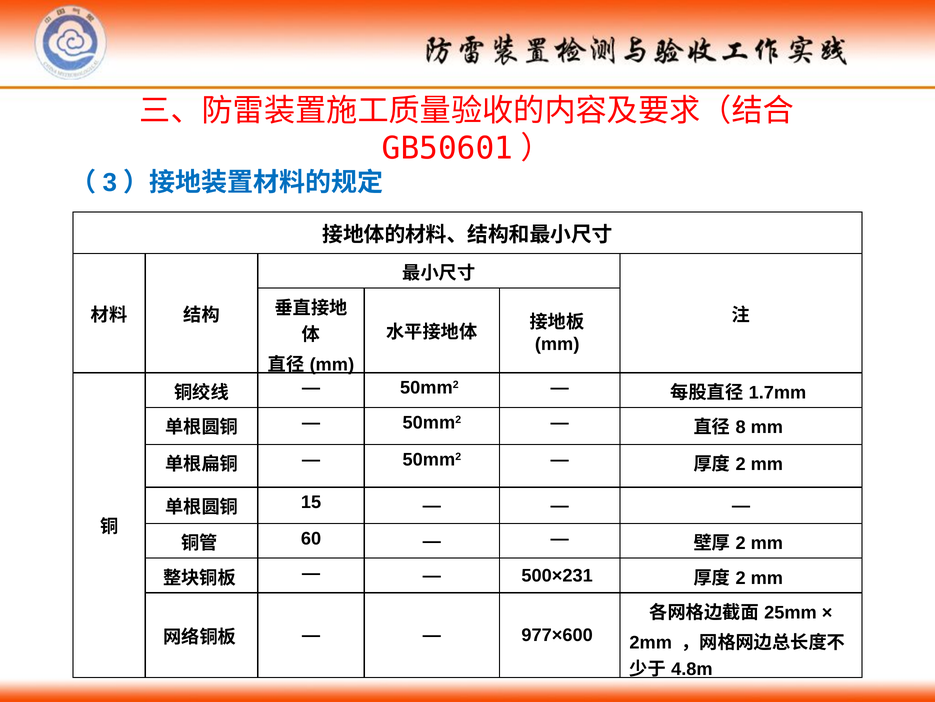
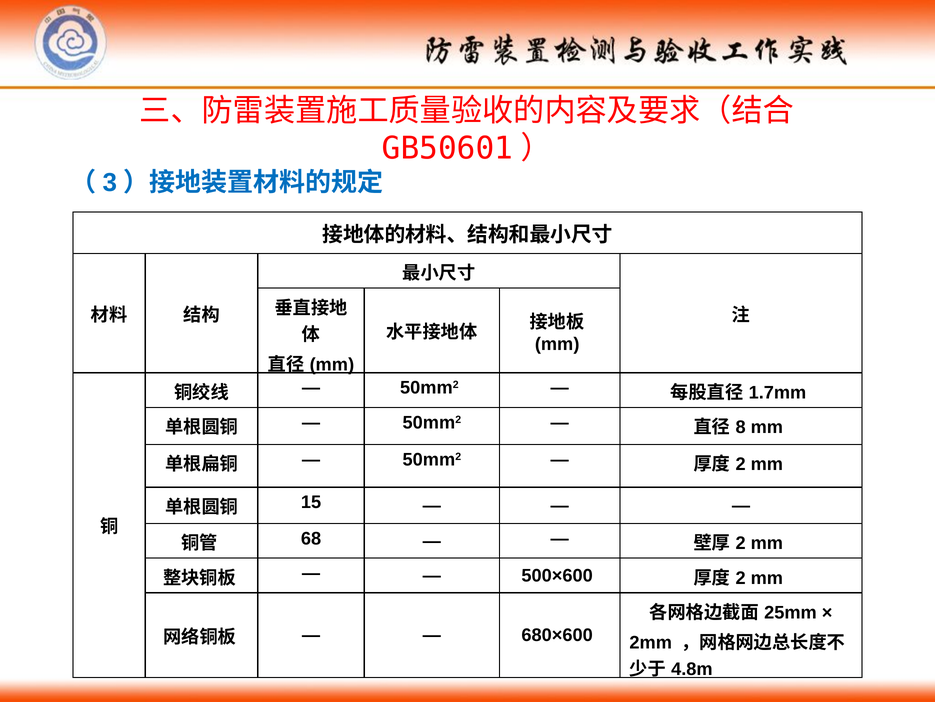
60: 60 -> 68 (311, 538)
500×231: 500×231 -> 500×600 (557, 575)
977×600: 977×600 -> 680×600 (557, 635)
